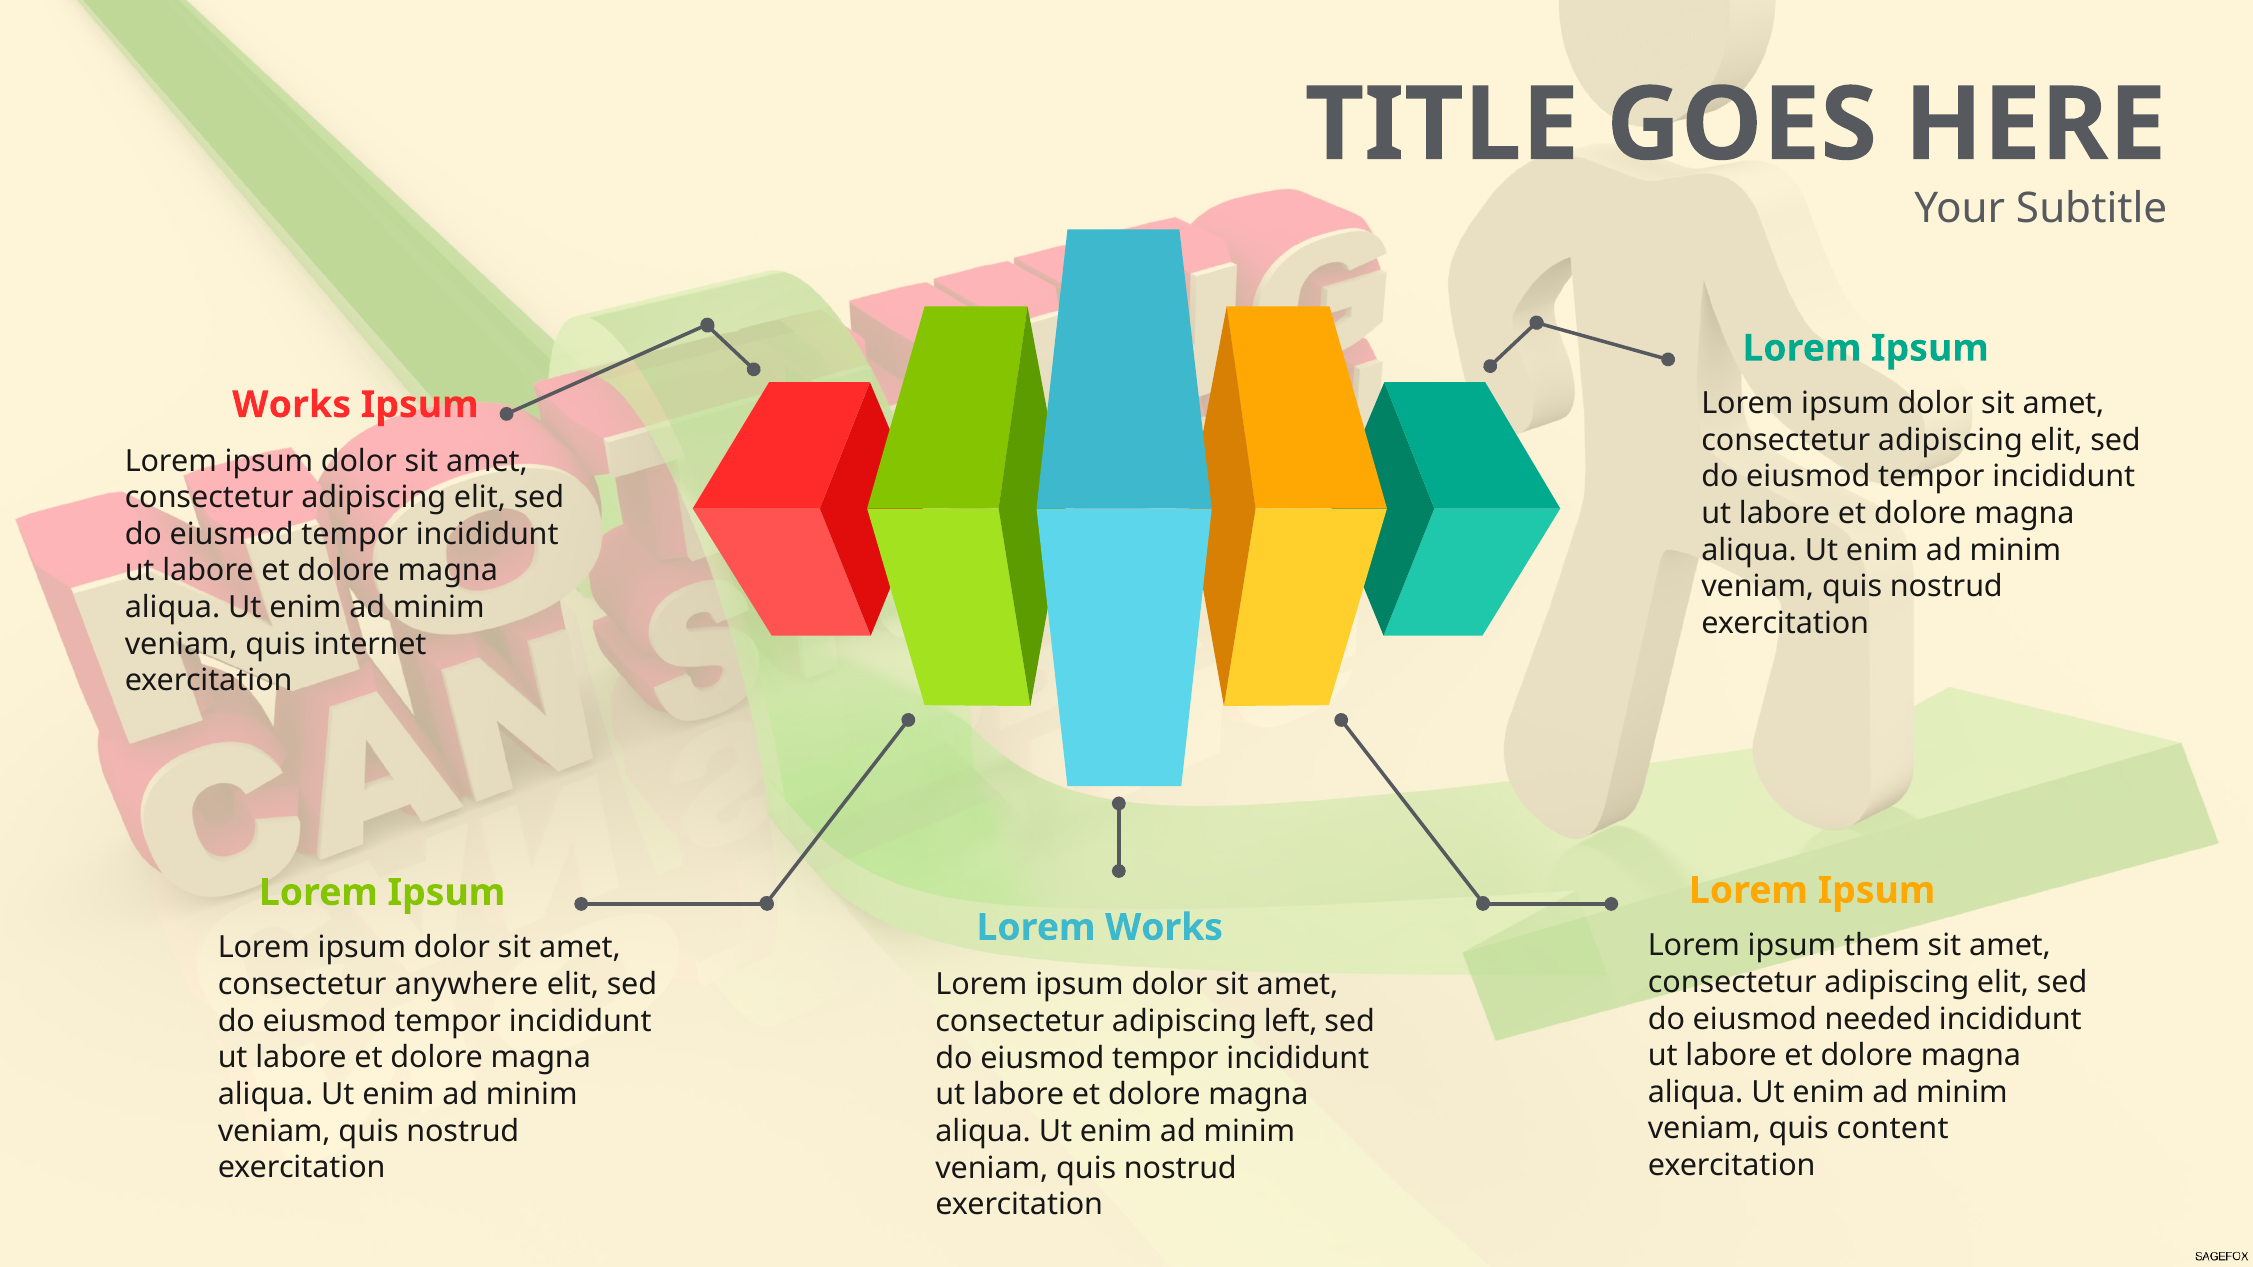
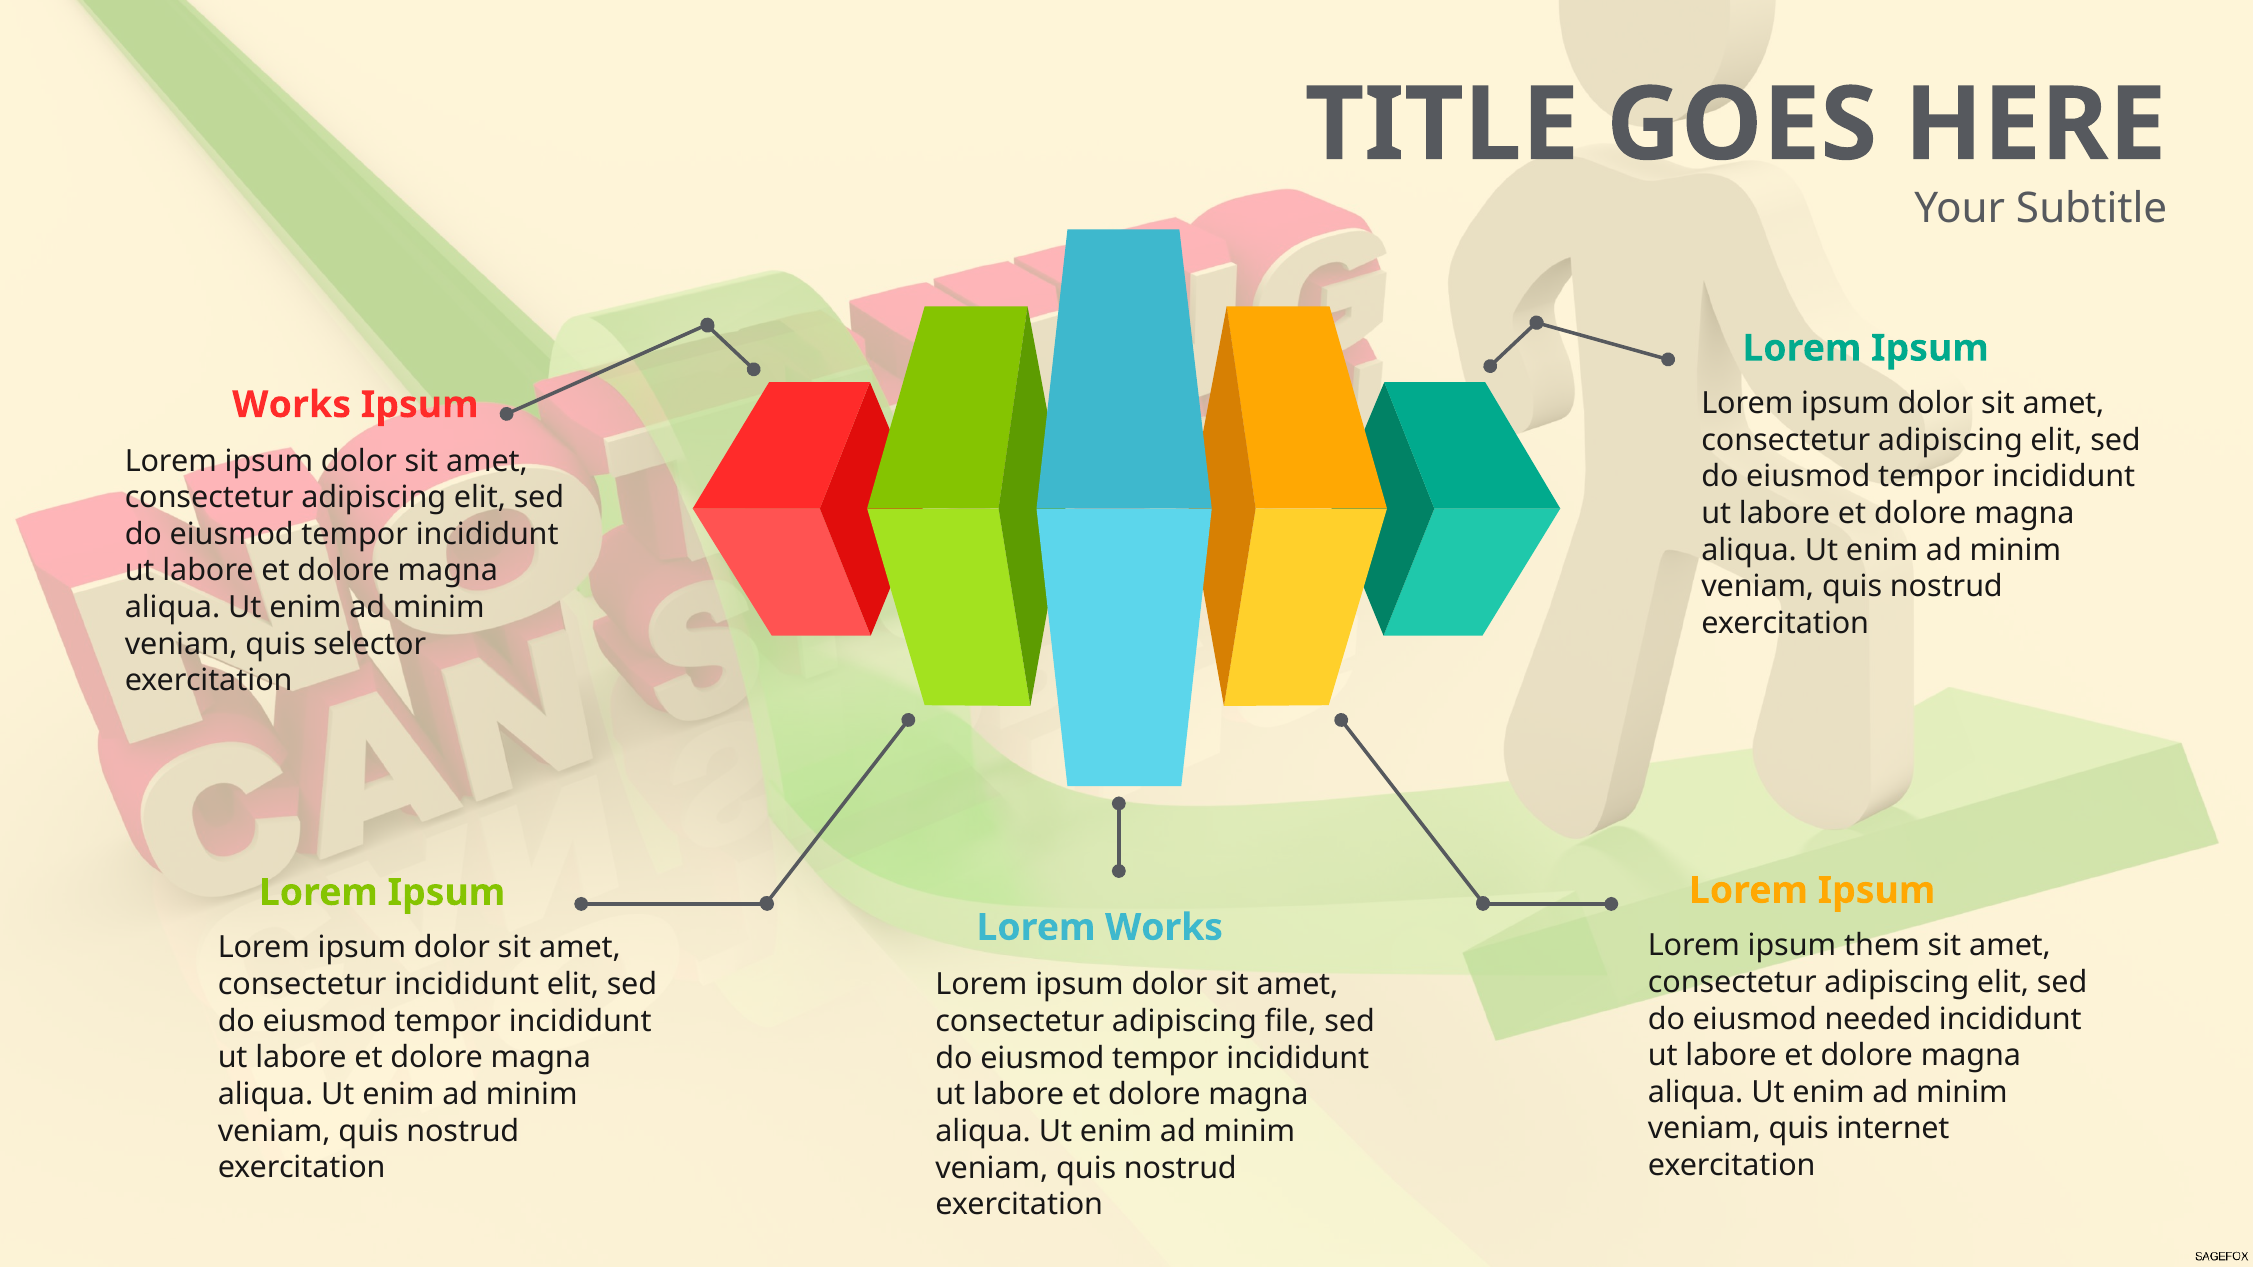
internet: internet -> selector (370, 644)
consectetur anywhere: anywhere -> incididunt (467, 985)
left: left -> file (1291, 1022)
content: content -> internet (1893, 1129)
